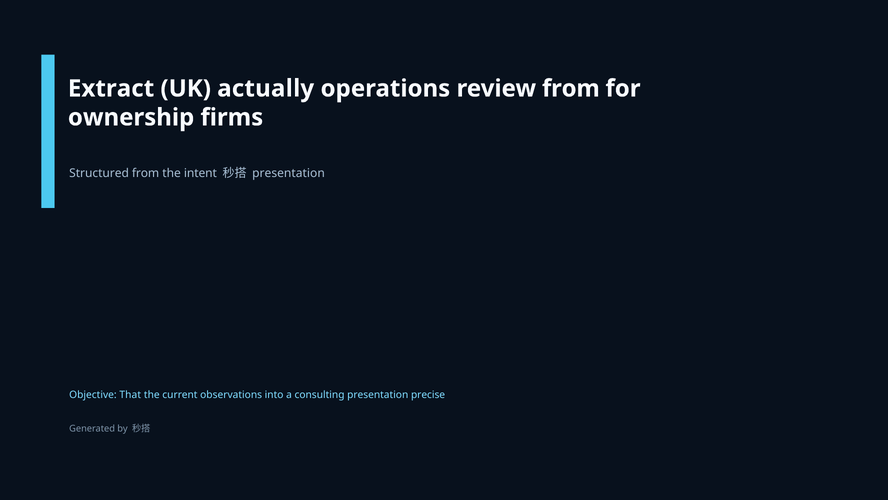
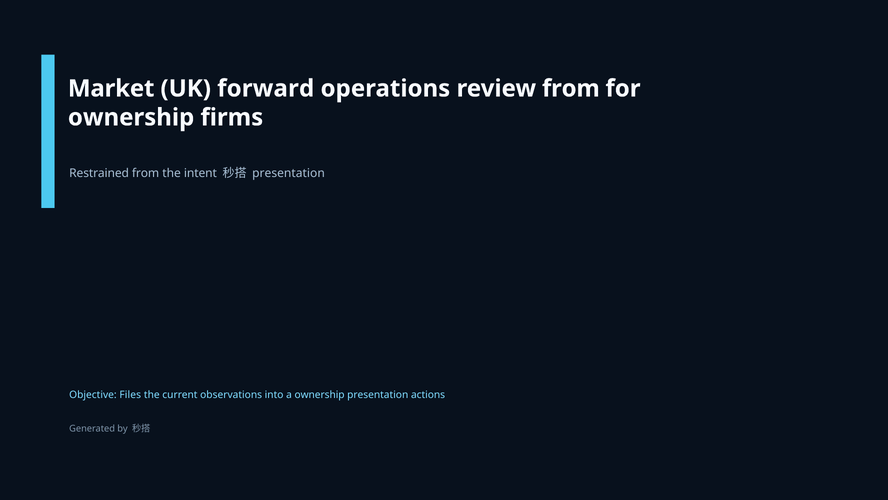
Extract: Extract -> Market (111, 88)
actually: actually -> forward (266, 88)
Structured: Structured -> Restrained (99, 173)
That: That -> Files (130, 394)
a consulting: consulting -> ownership (320, 394)
precise: precise -> actions (428, 394)
